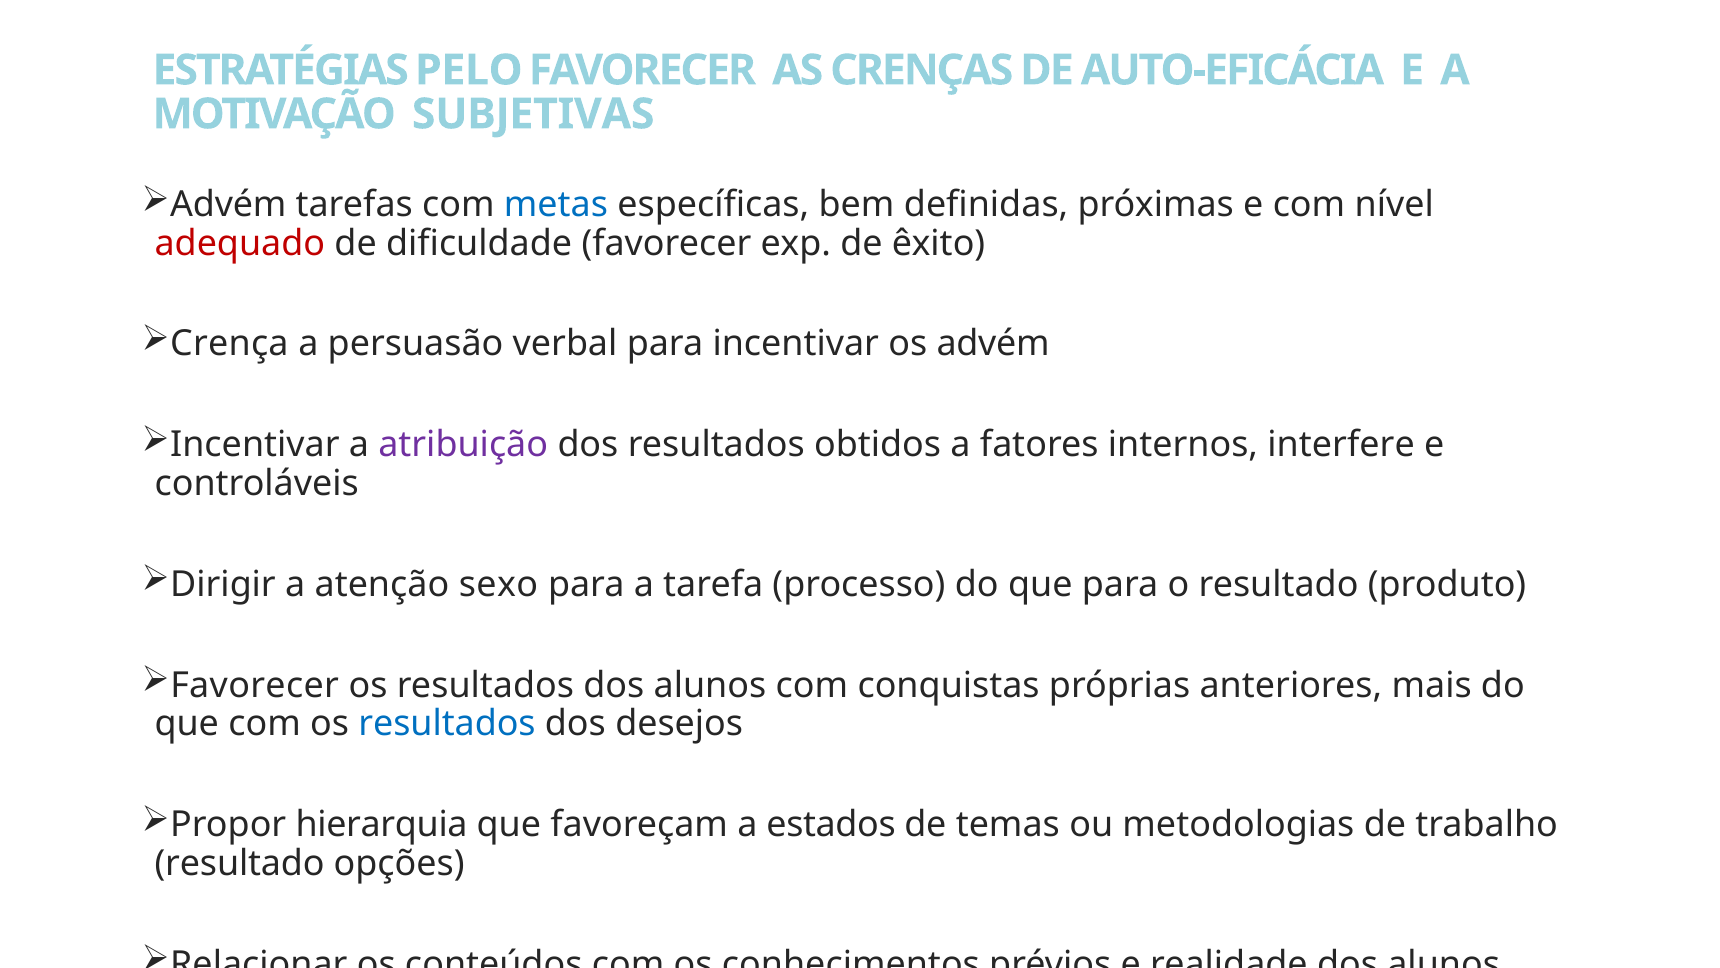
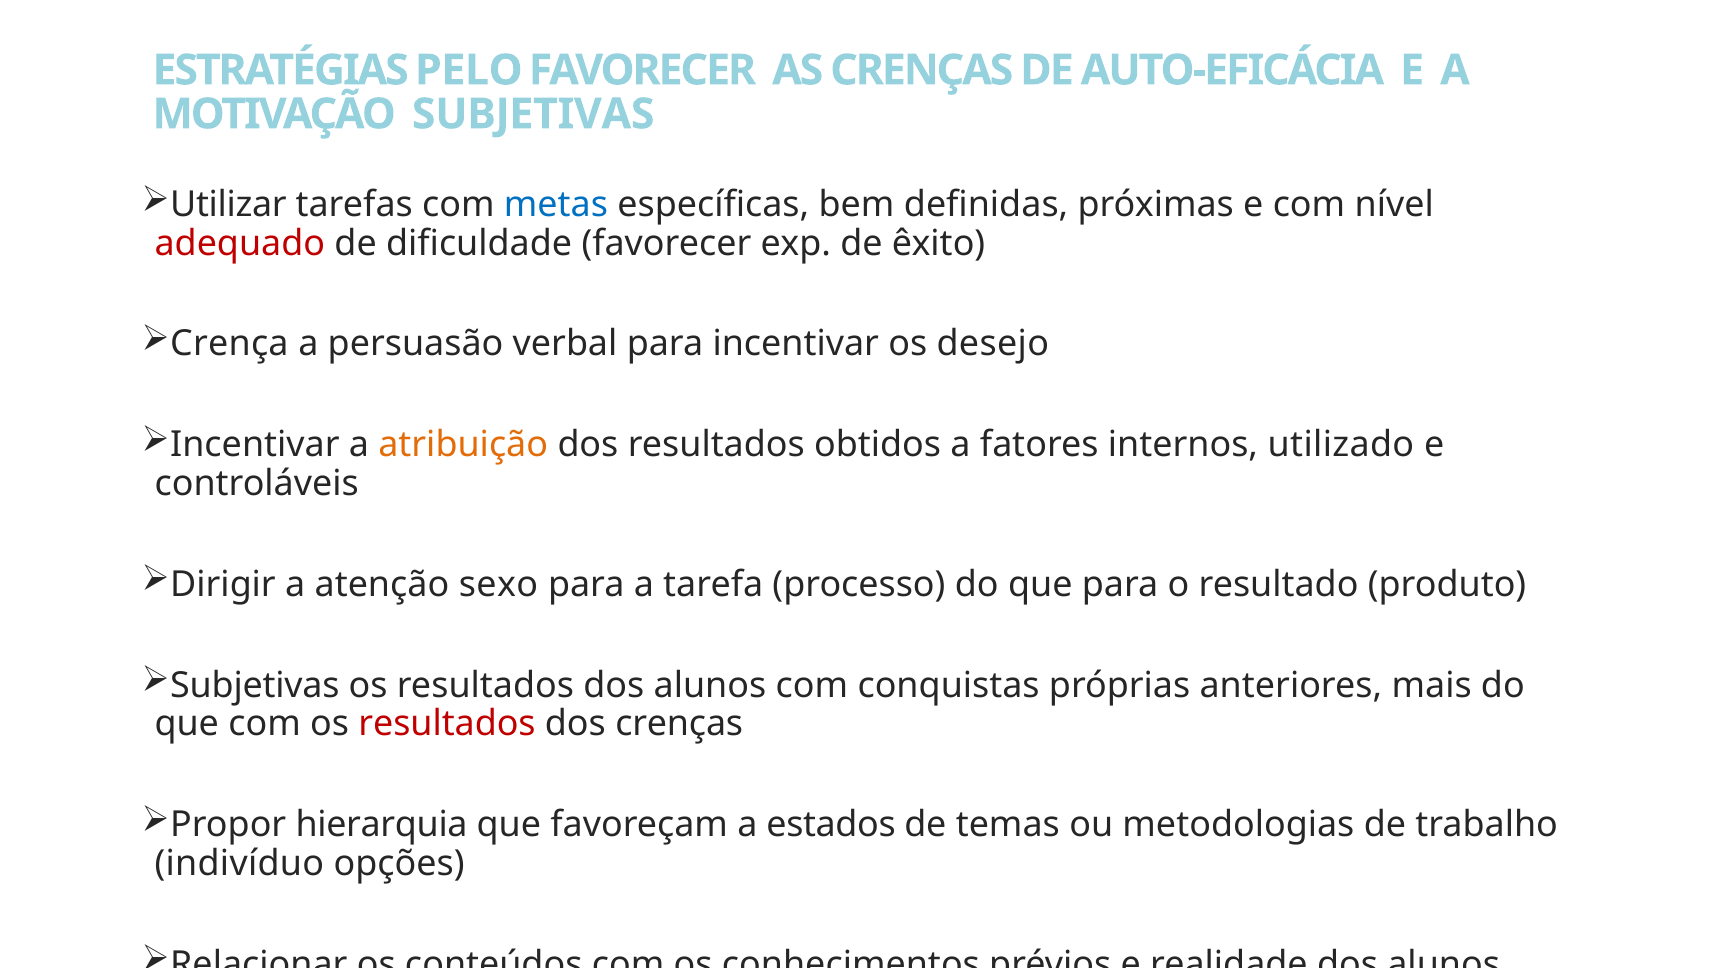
Advém: Advém -> Utilizar (228, 204)
os advém: advém -> desejo (993, 344)
atribuição colour: purple -> orange (463, 445)
interfere: interfere -> utilizado (1341, 445)
Favorecer: Favorecer -> Subjetivas (255, 685)
resultados colour: blue -> red (447, 724)
dos desejos: desejos -> crenças (679, 724)
resultado: resultado -> indivíduo (239, 863)
